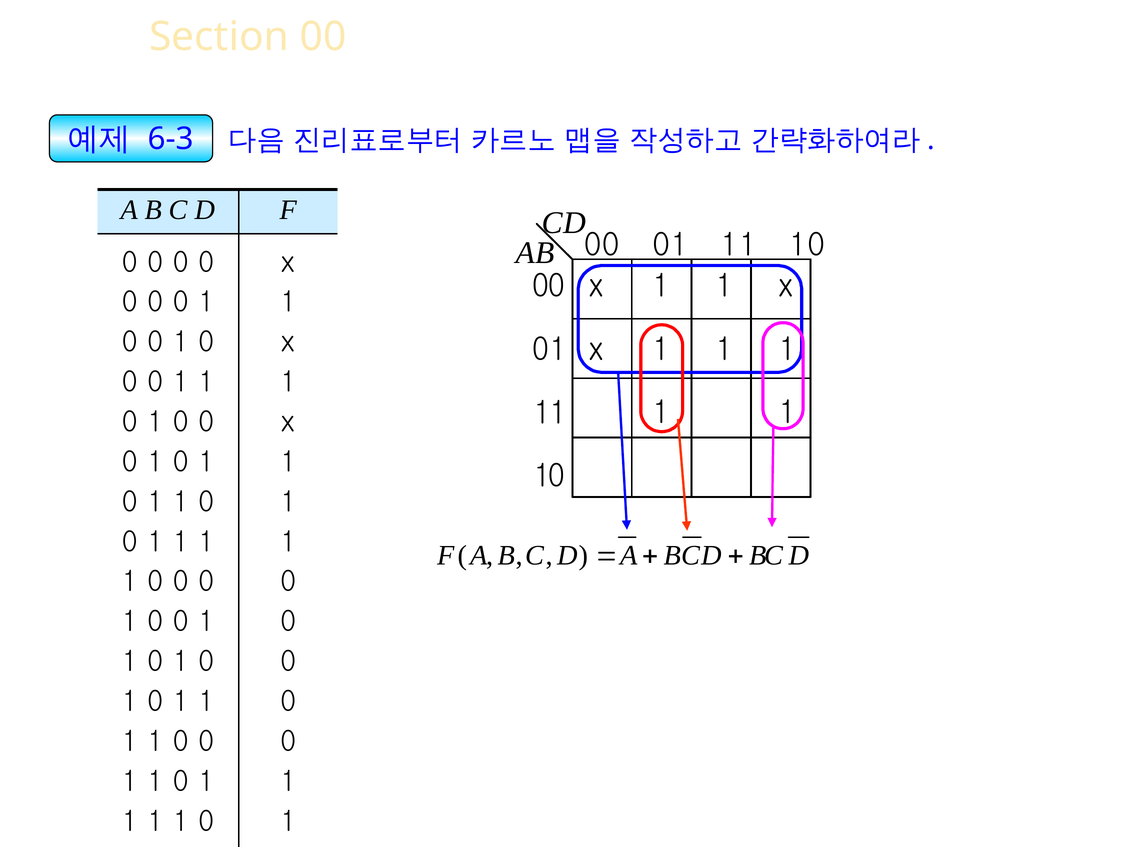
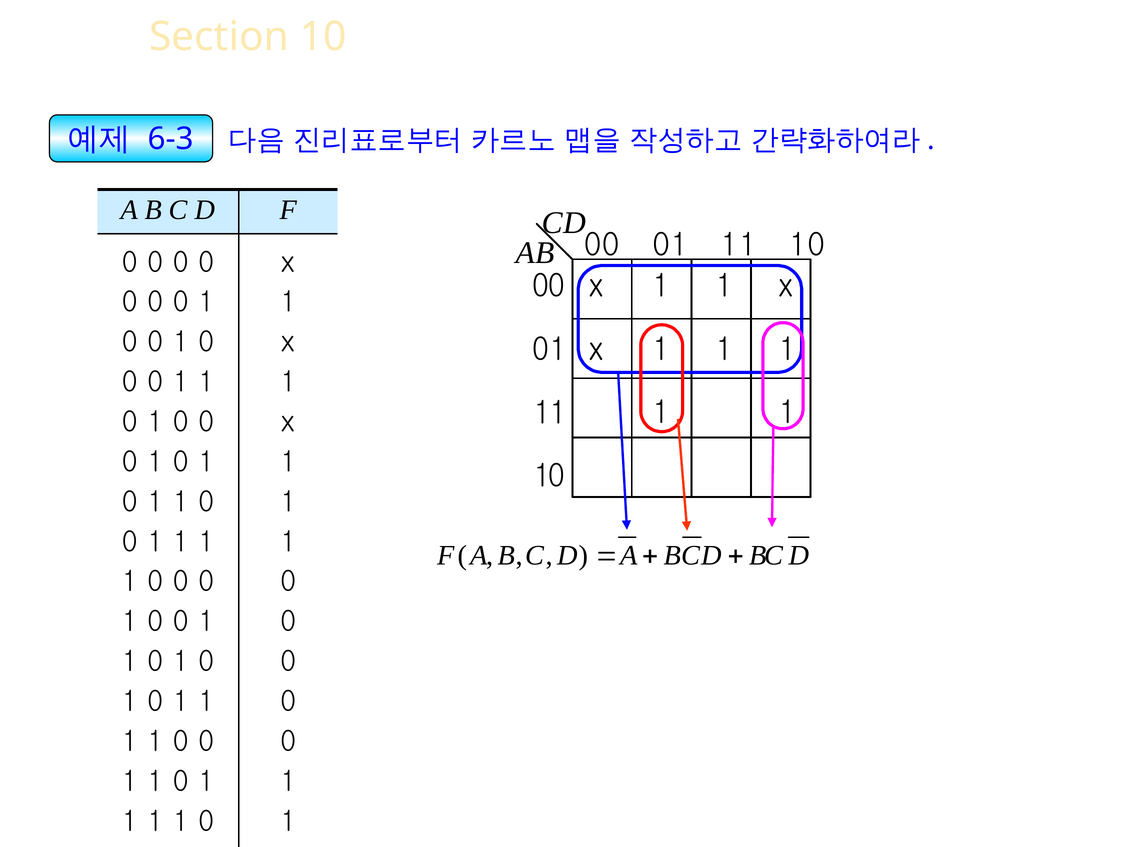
Section 00: 00 -> 10 (323, 37)
